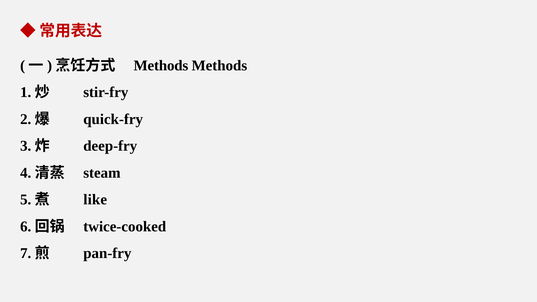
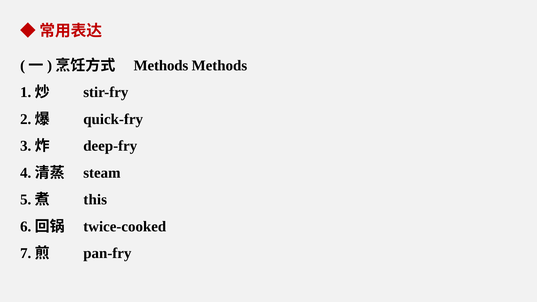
like: like -> this (95, 200)
